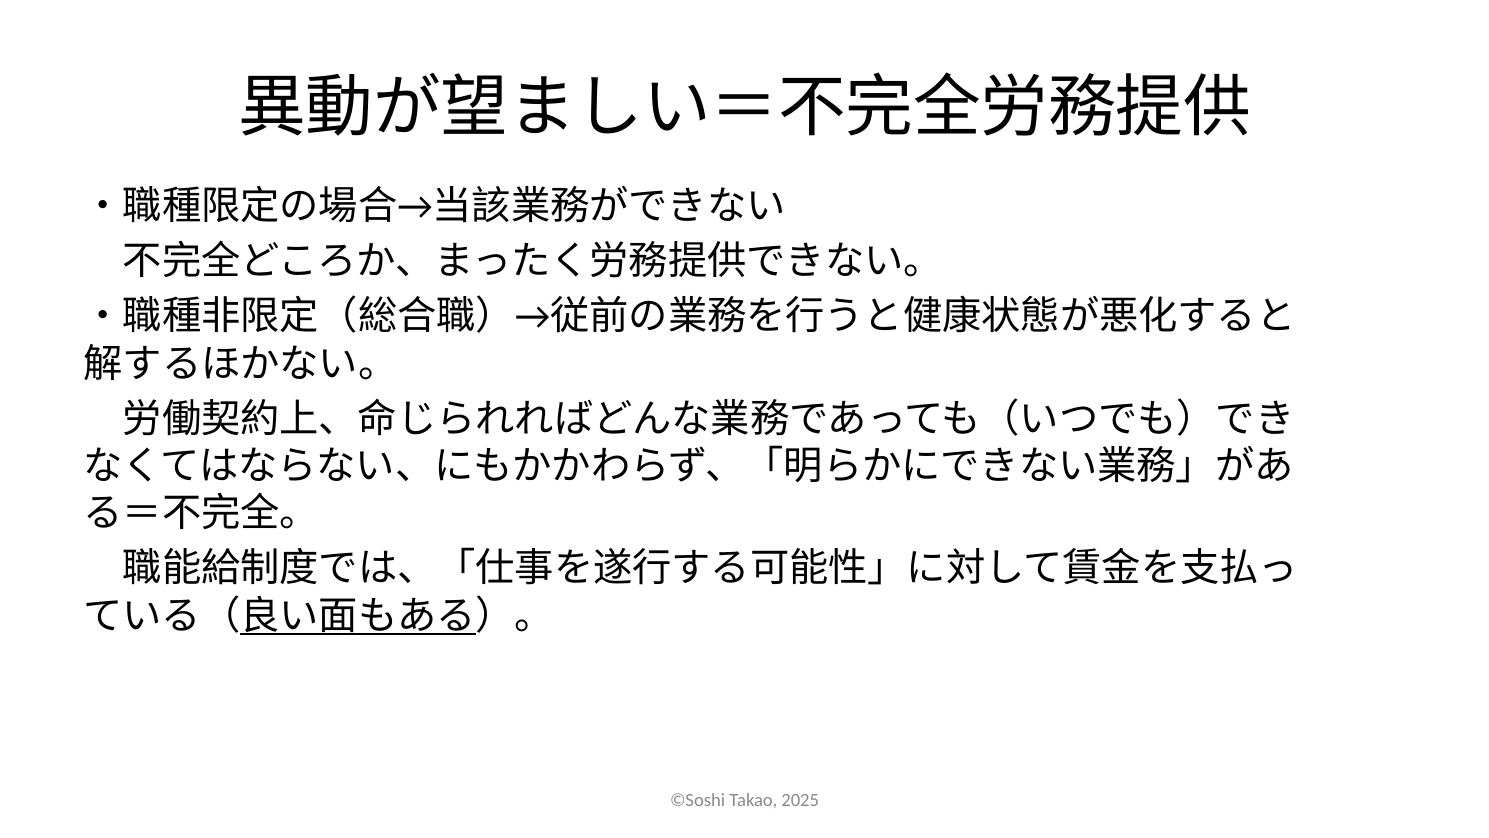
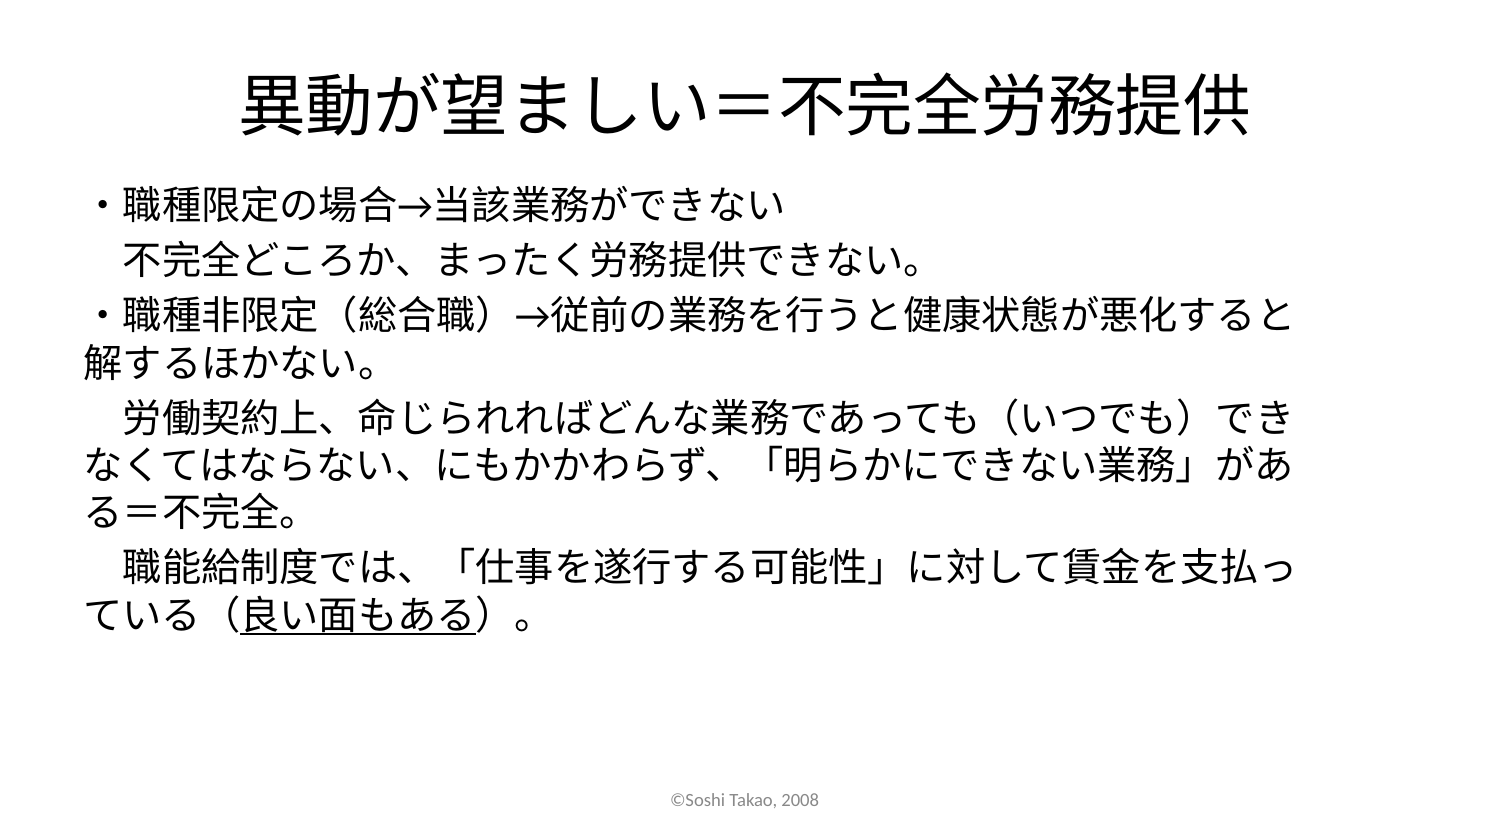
2025: 2025 -> 2008 (800, 800)
